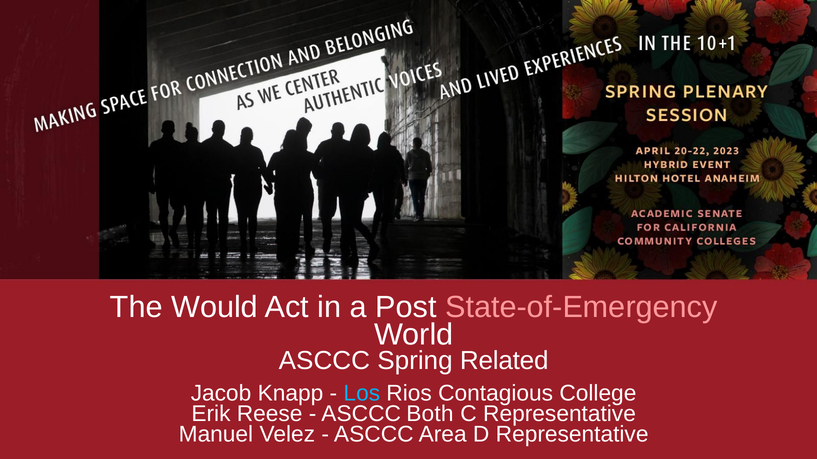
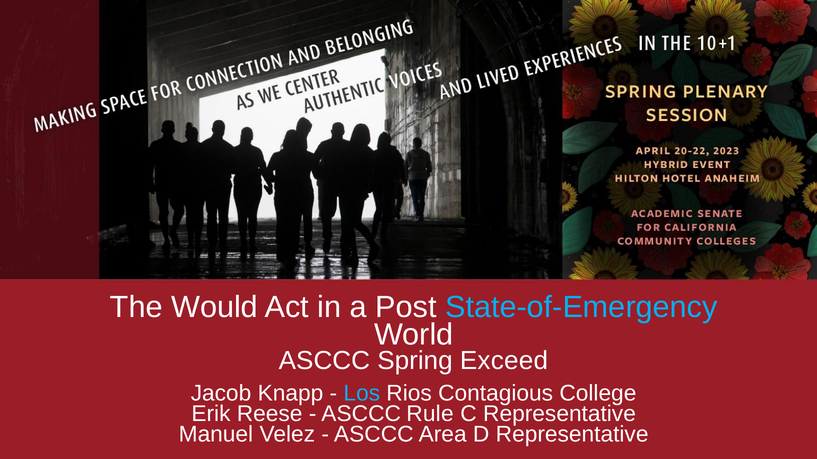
State-of-Emergency colour: pink -> light blue (581, 307)
Related: Related -> Exceed (504, 361)
Both: Both -> Rule (430, 414)
